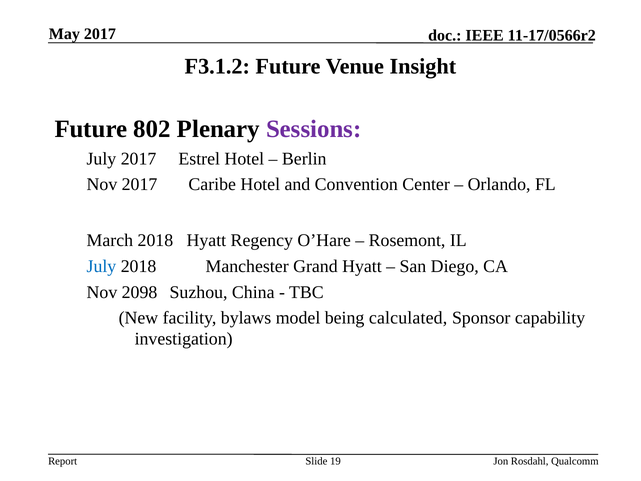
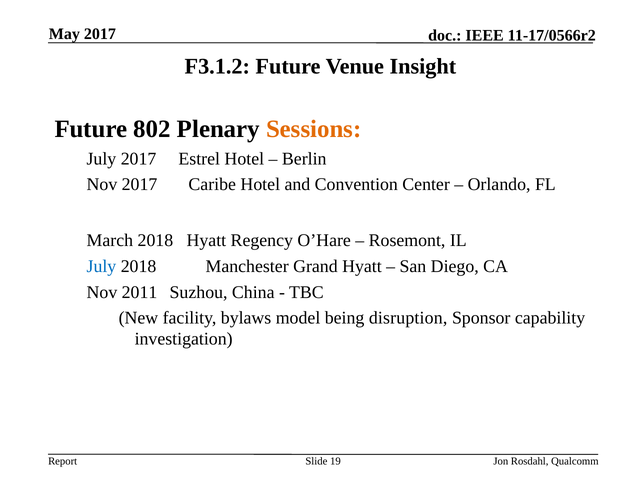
Sessions colour: purple -> orange (314, 129)
2098: 2098 -> 2011 (140, 292)
calculated: calculated -> disruption (408, 317)
